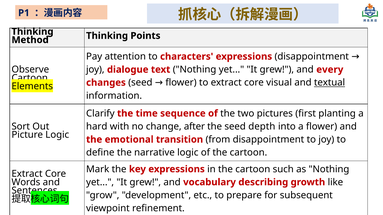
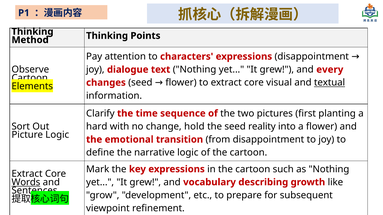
after: after -> hold (194, 127)
depth: depth -> reality (262, 127)
Words underline: none -> present (26, 183)
